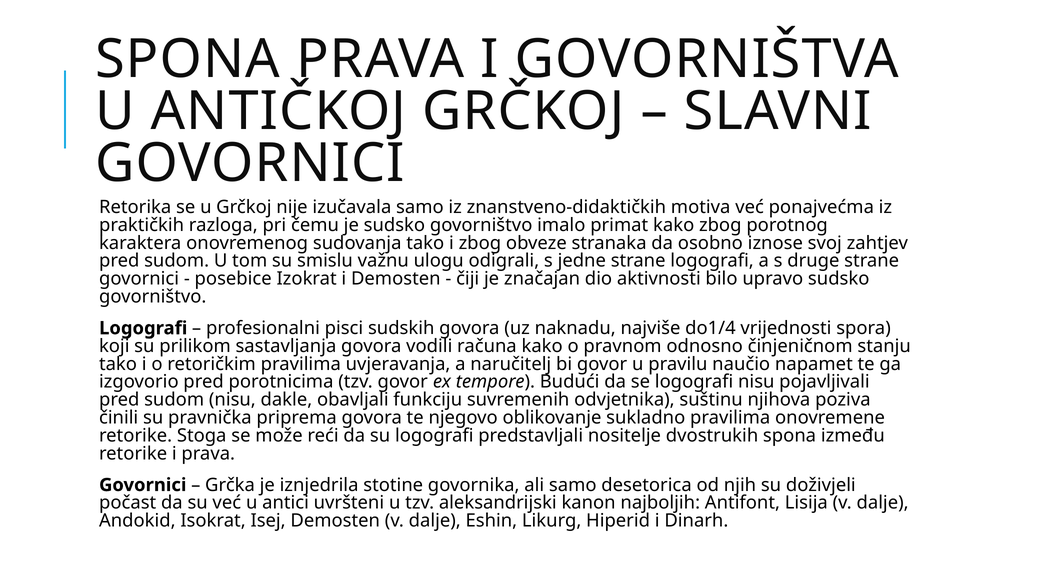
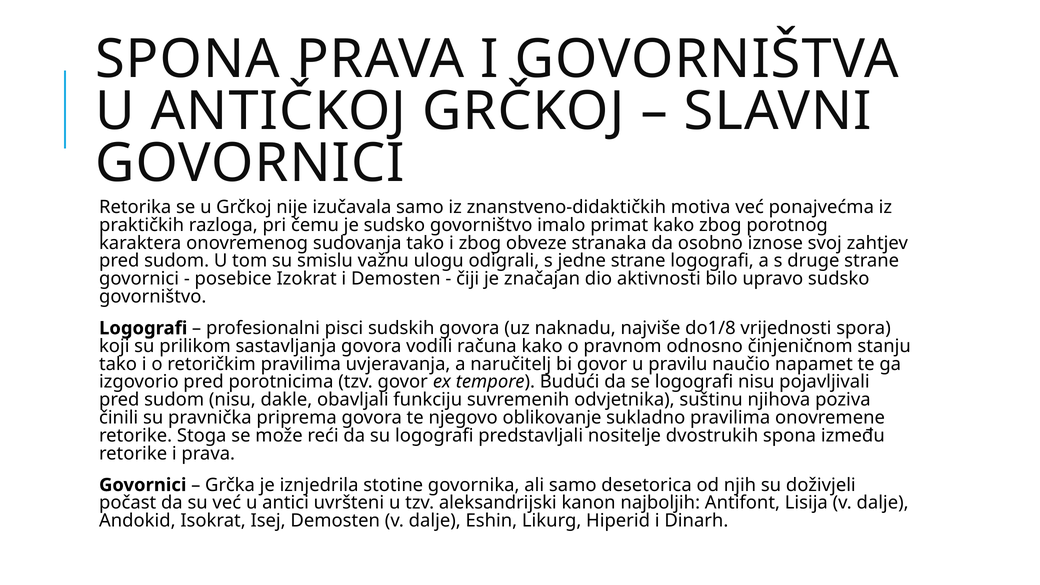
do1/4: do1/4 -> do1/8 (710, 328)
